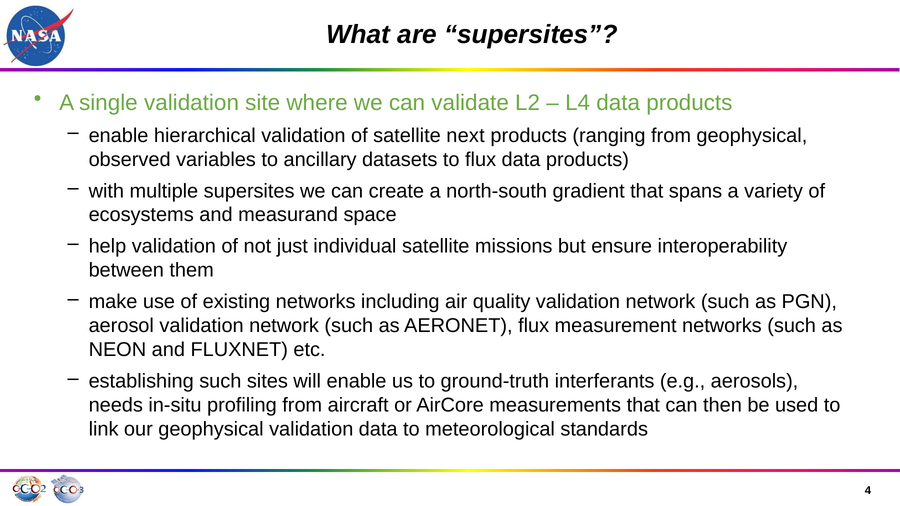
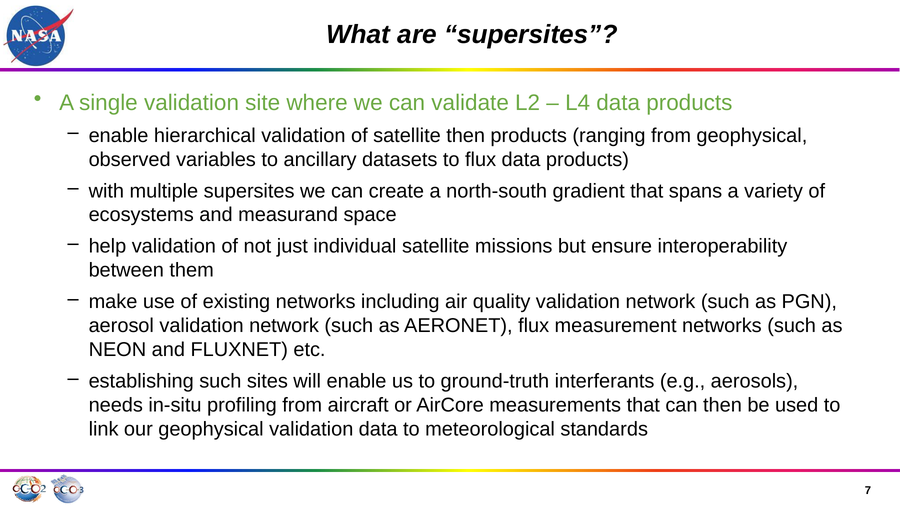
satellite next: next -> then (466, 136)
4: 4 -> 7 (868, 491)
